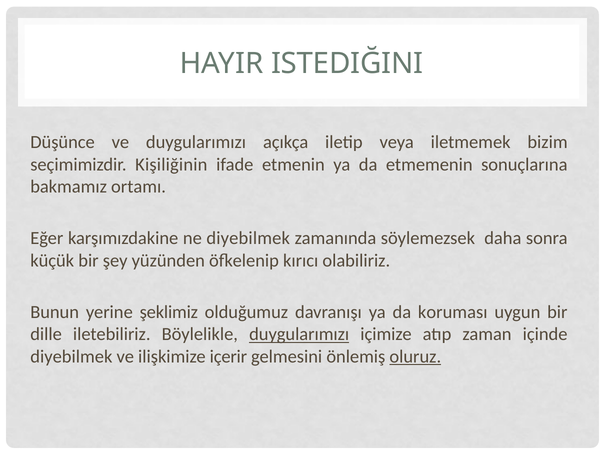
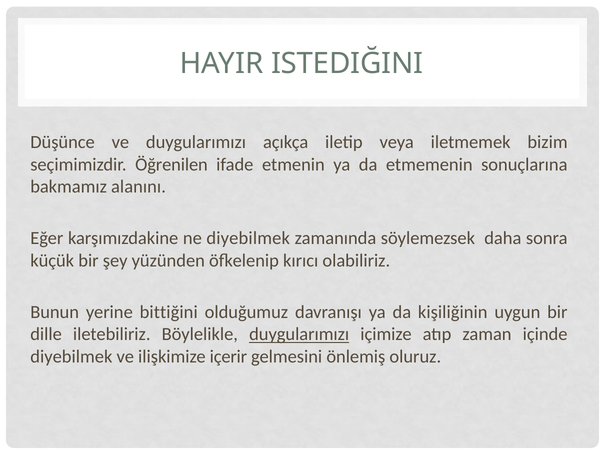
Kişiliğinin: Kişiliğinin -> Öğrenilen (171, 164)
ortamı: ortamı -> alanını (138, 187)
şeklimiz: şeklimiz -> bittiğini (169, 312)
koruması: koruması -> kişiliğinin (453, 312)
oluruz underline: present -> none (415, 356)
